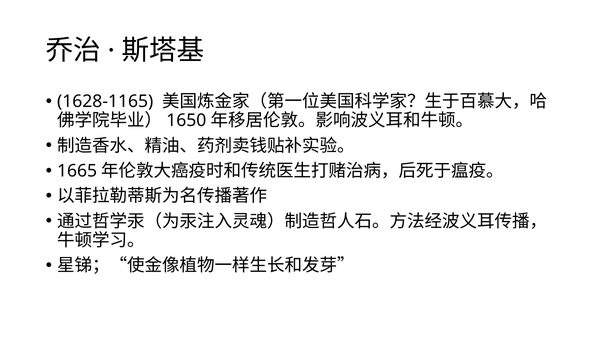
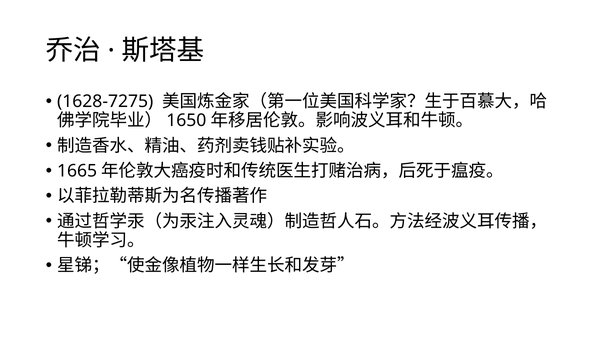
1628-1165: 1628-1165 -> 1628-7275 (105, 102)
